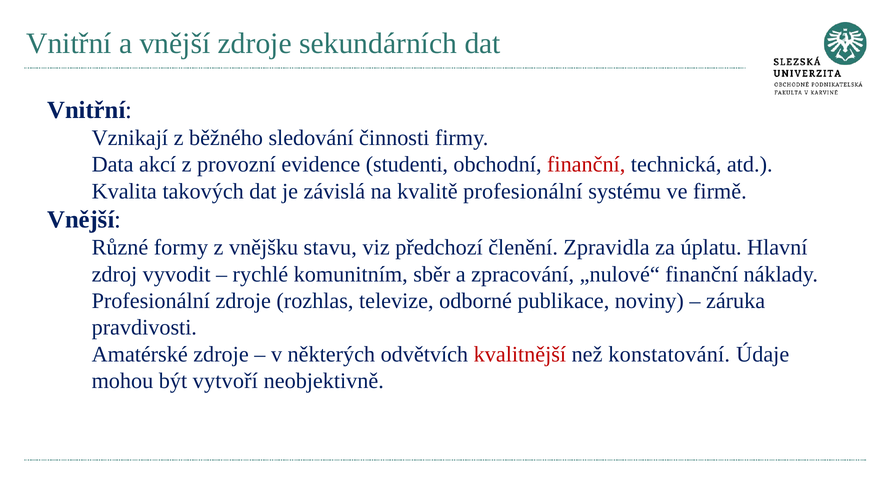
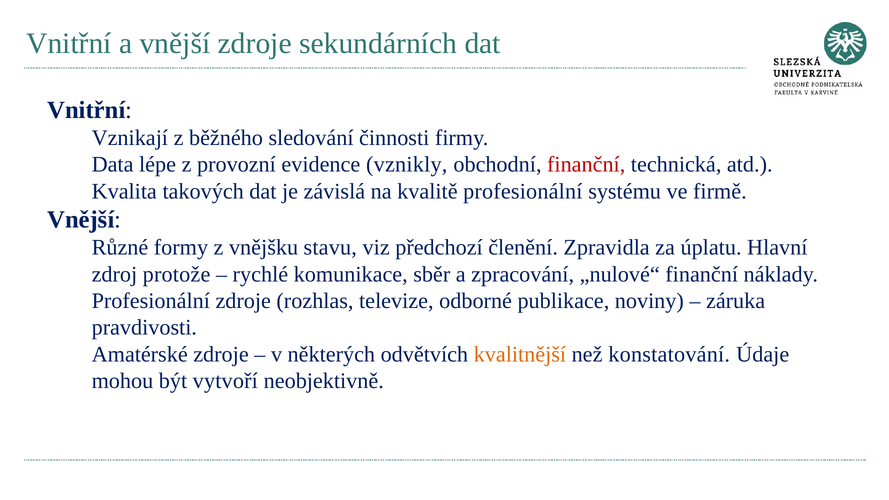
akcí: akcí -> lépe (158, 165)
studenti: studenti -> vznikly (407, 165)
vyvodit: vyvodit -> protože (177, 274)
komunitním: komunitním -> komunikace (351, 274)
kvalitnější colour: red -> orange (520, 354)
